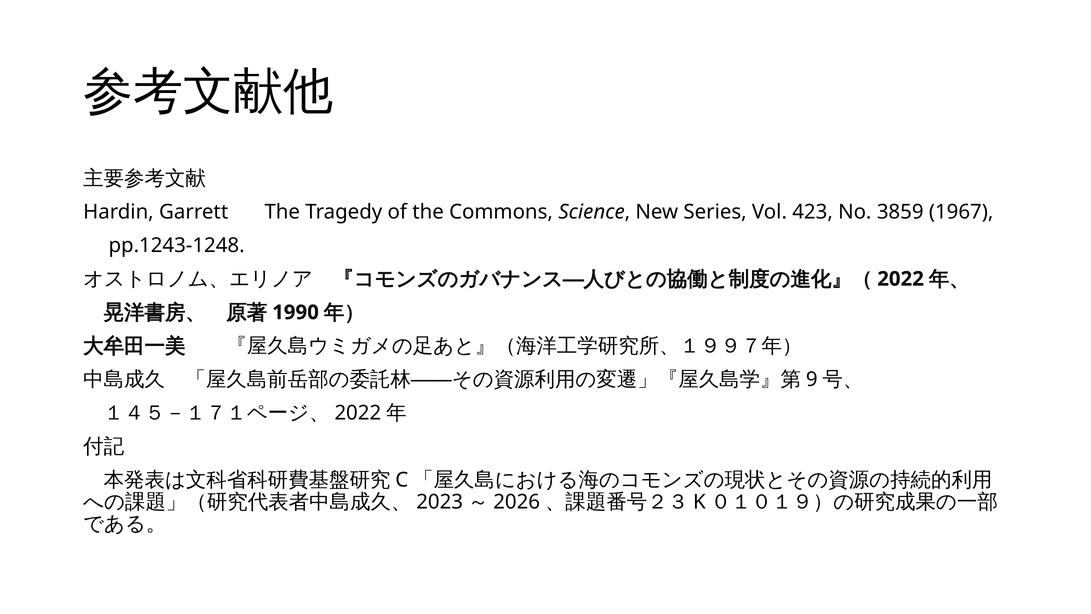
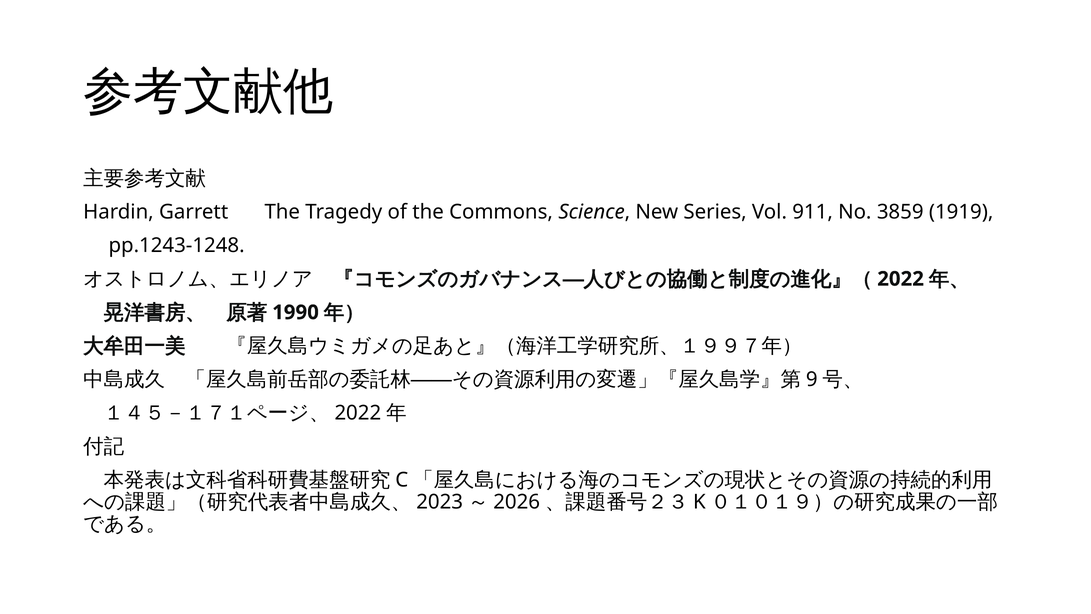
423: 423 -> 911 (813, 212)
1967: 1967 -> 1919 (961, 212)
